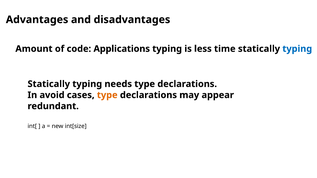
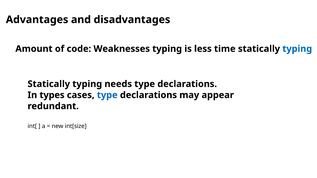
Applications: Applications -> Weaknesses (122, 49)
avoid: avoid -> types (52, 95)
type colour: orange -> blue (107, 95)
